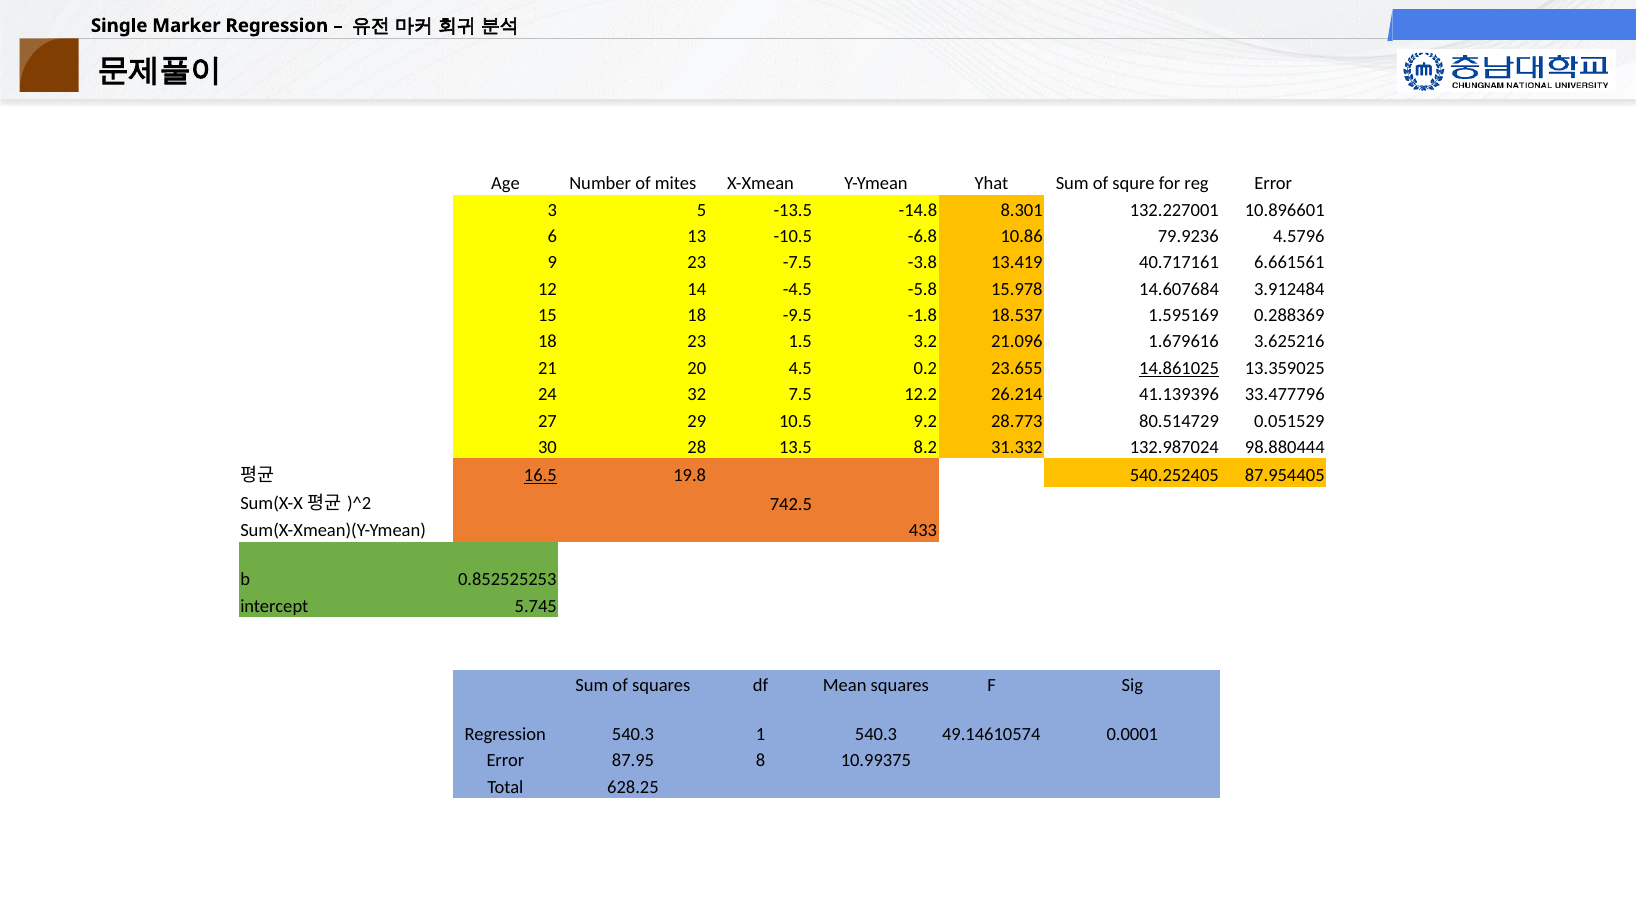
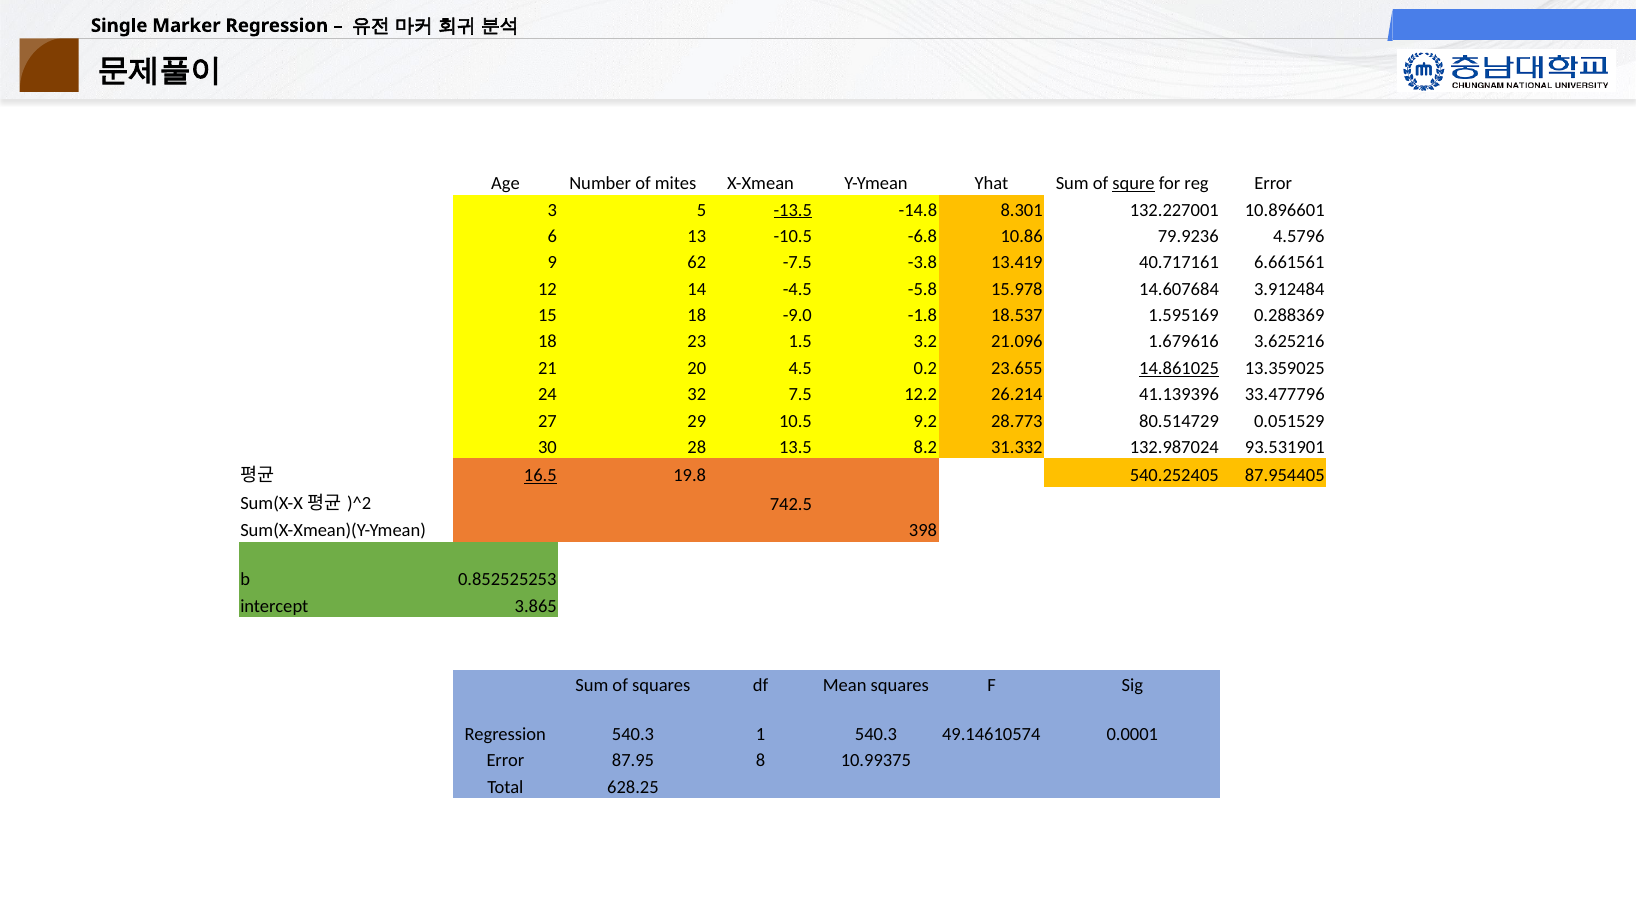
squre underline: none -> present (1134, 184)
-13.5 underline: none -> present (793, 210)
9 23: 23 -> 62 (697, 263)
-9.5: -9.5 -> -9.0 (797, 315)
98.880444: 98.880444 -> 93.531901 (1285, 447)
433: 433 -> 398 (923, 531)
5.745: 5.745 -> 3.865 (536, 606)
